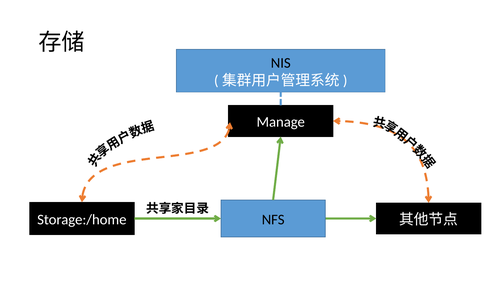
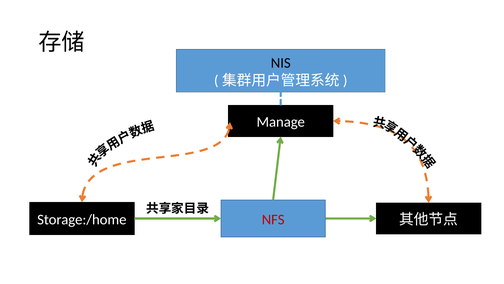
NFS colour: black -> red (273, 219)
